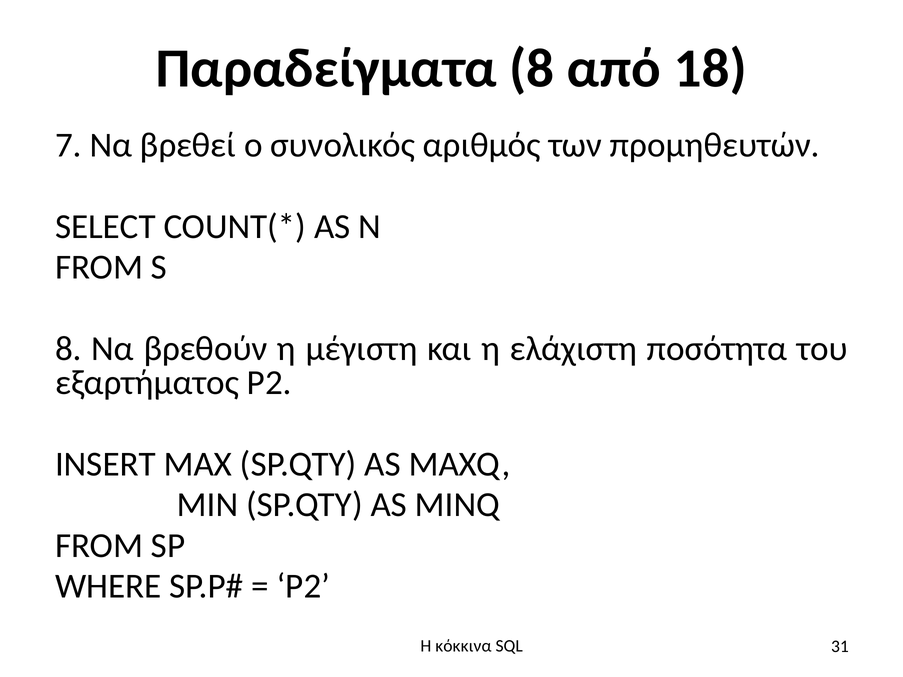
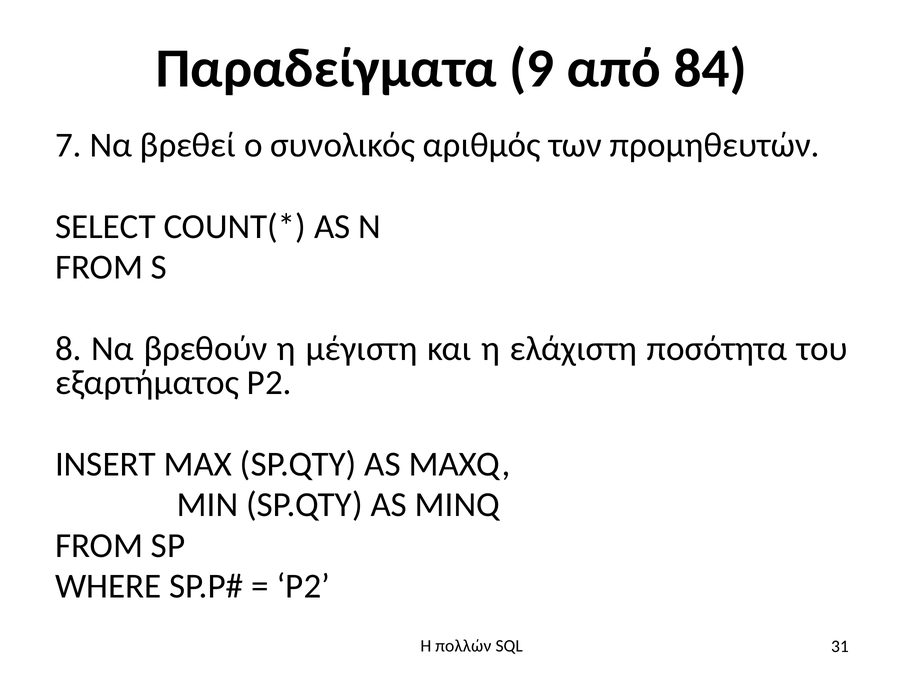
Παραδείγματα 8: 8 -> 9 (532, 69)
18: 18 -> 84 (710, 69)
κόκκινα: κόκκινα -> πολλών (463, 646)
